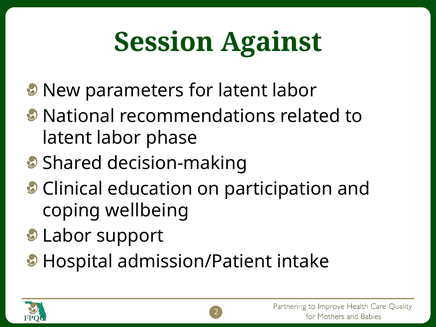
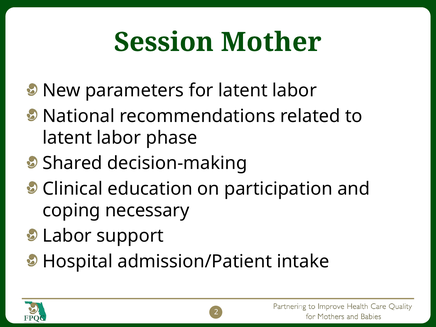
Against: Against -> Mother (271, 42)
wellbeing: wellbeing -> necessary (147, 211)
